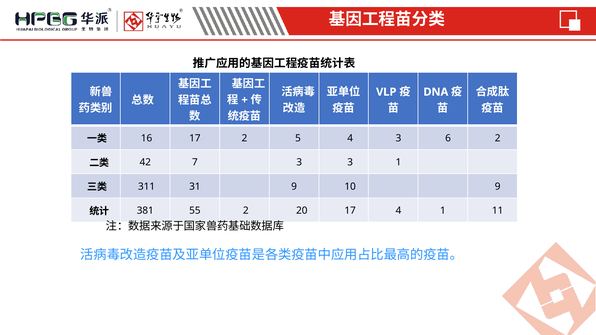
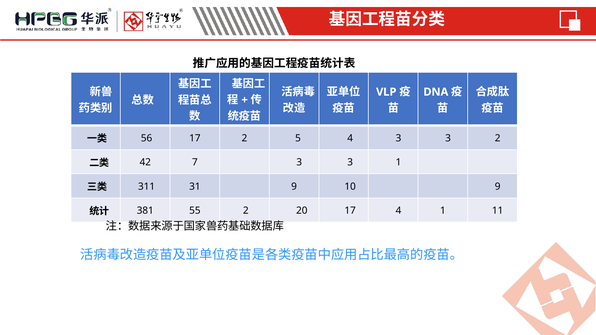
16: 16 -> 56 (147, 138)
4 3 6: 6 -> 3 (448, 138)
